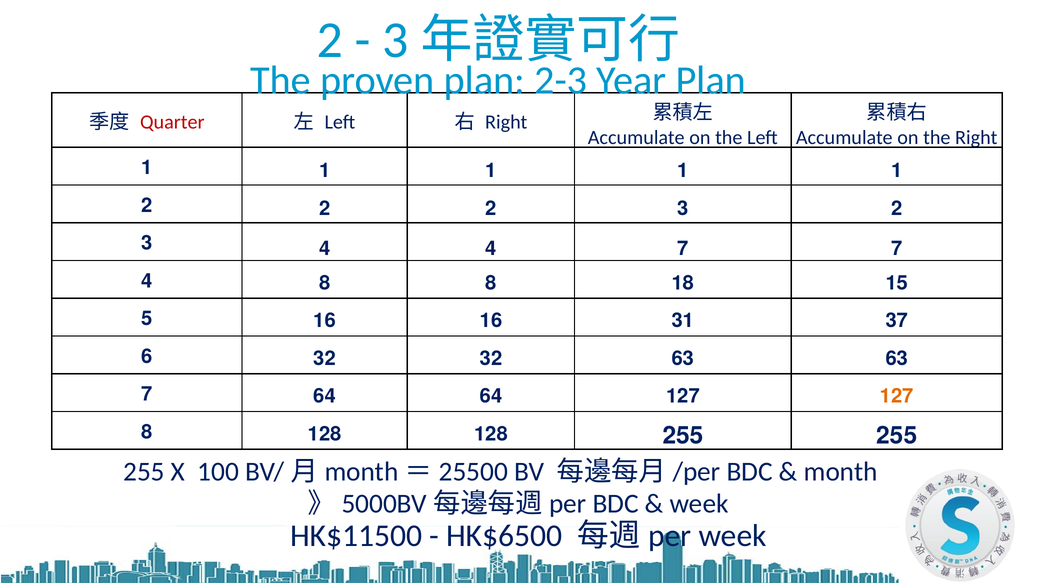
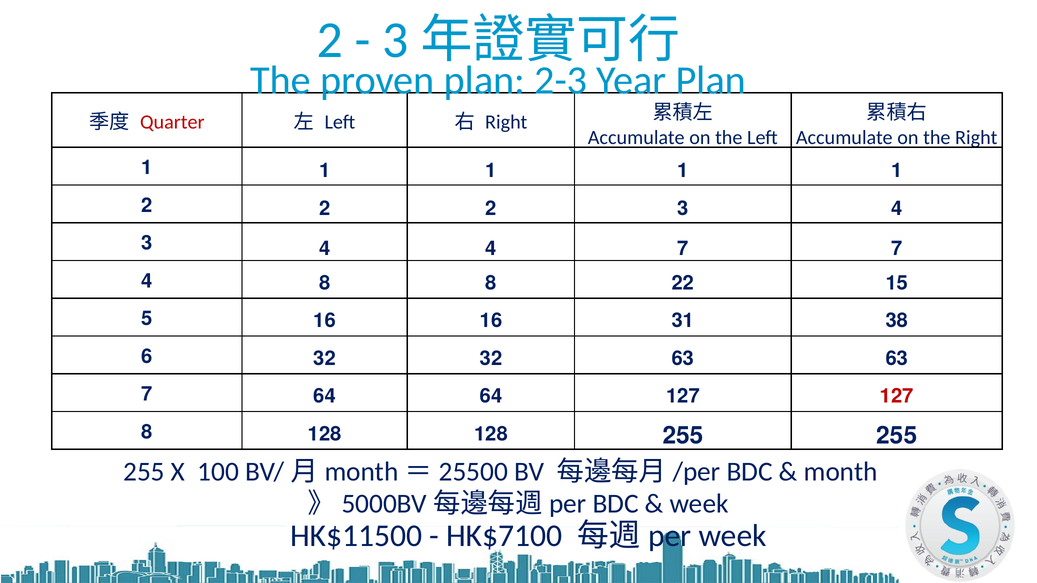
2 2 3 2: 2 -> 4 (897, 209)
18: 18 -> 22 (683, 283)
37: 37 -> 38 (897, 321)
127 colour: orange -> red (897, 396)
HK$6500: HK$6500 -> HK$7100 (504, 536)
